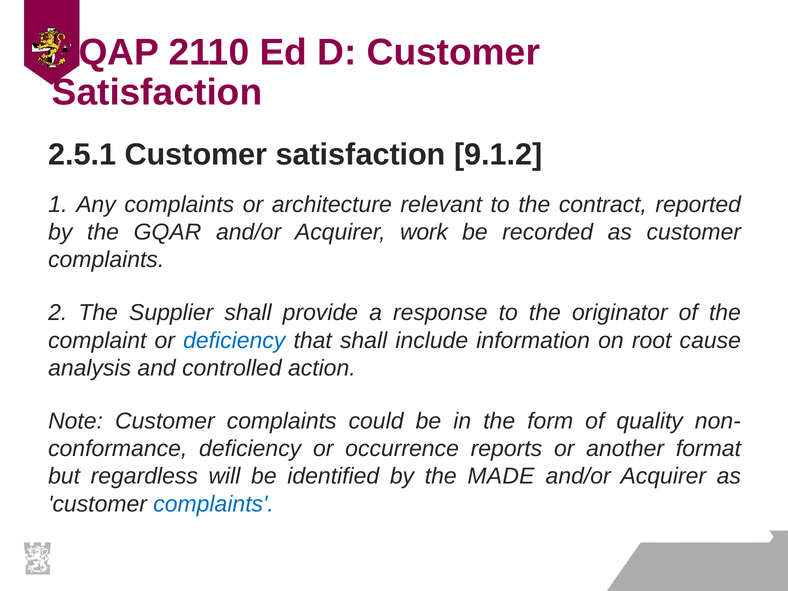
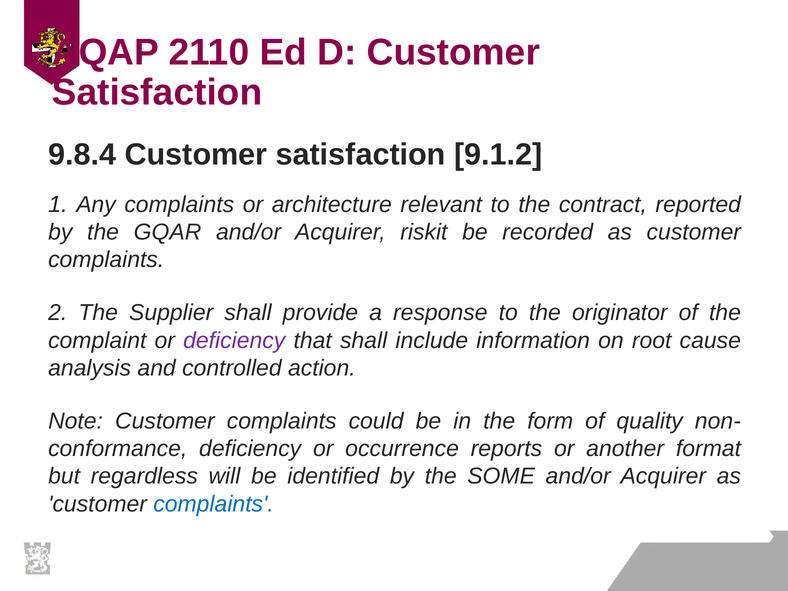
2.5.1: 2.5.1 -> 9.8.4 (82, 154)
work: work -> riskit (424, 232)
deficiency colour: blue -> purple (234, 340)
MADE: MADE -> SOME (501, 476)
